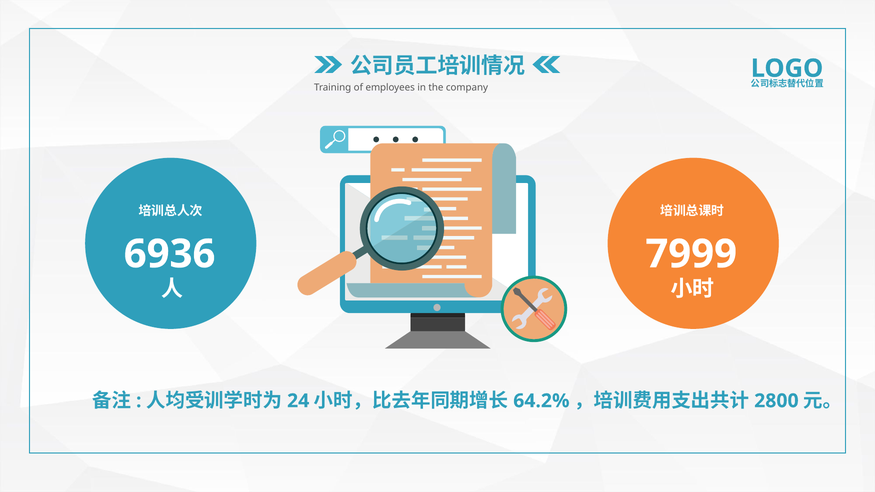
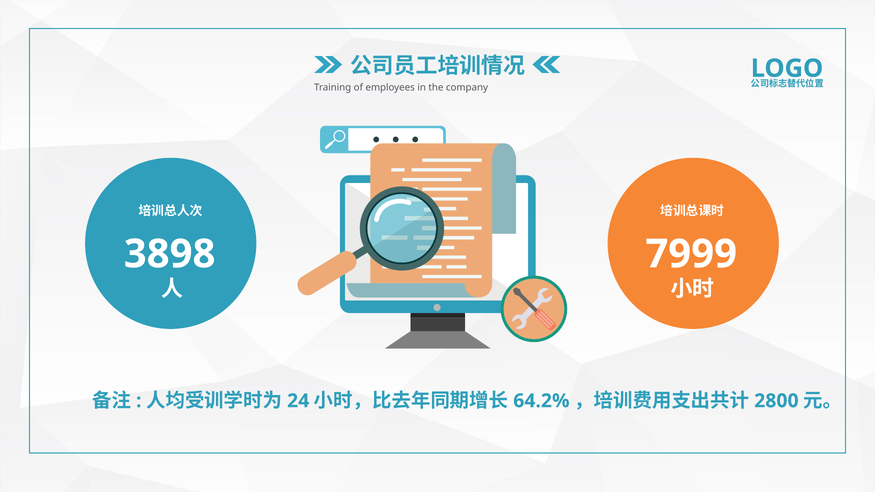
6936: 6936 -> 3898 (170, 254)
